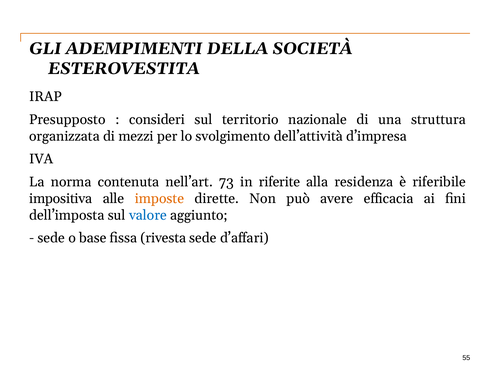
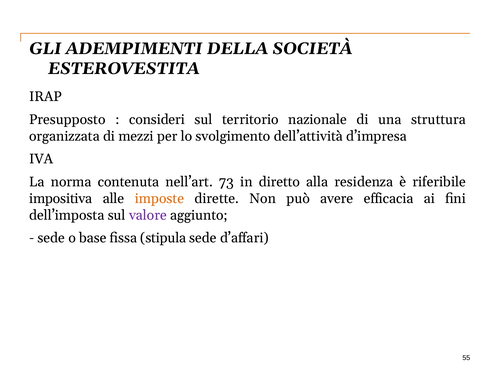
riferite: riferite -> diretto (279, 182)
valore colour: blue -> purple (148, 215)
rivesta: rivesta -> stipula (163, 238)
